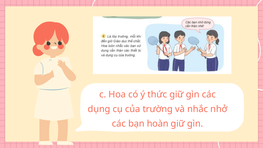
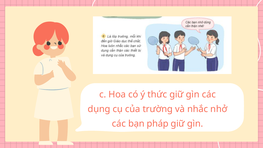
hoàn: hoàn -> pháp (158, 124)
